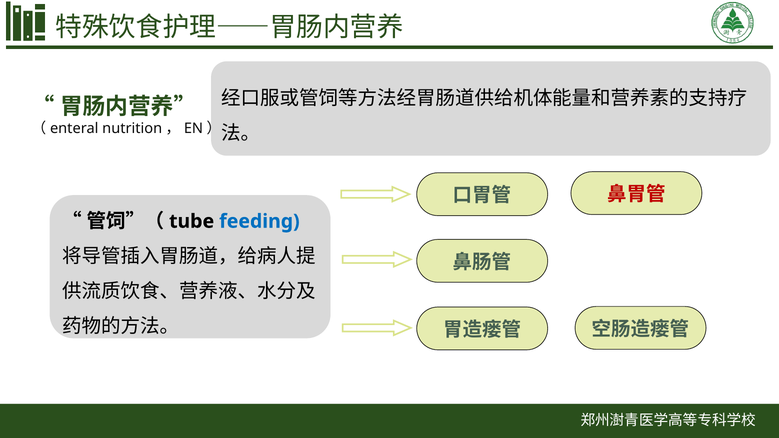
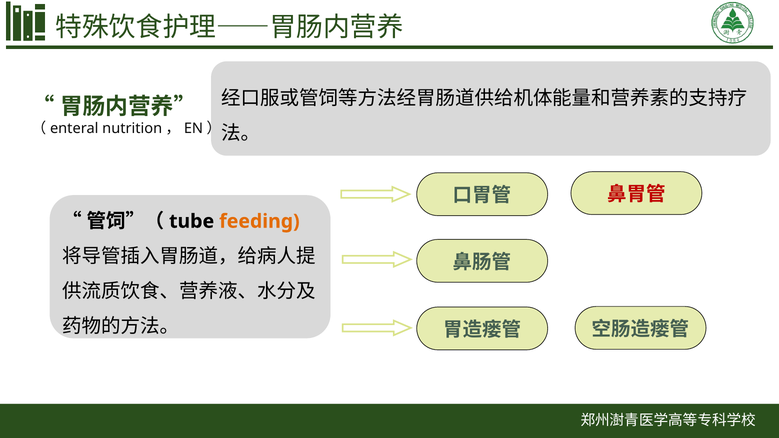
feeding colour: blue -> orange (259, 221)
